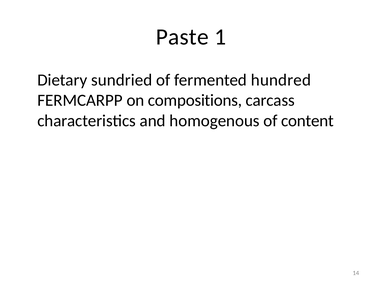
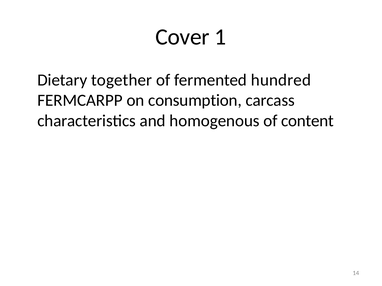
Paste: Paste -> Cover (182, 37)
sundried: sundried -> together (122, 80)
compositions: compositions -> consumption (195, 101)
